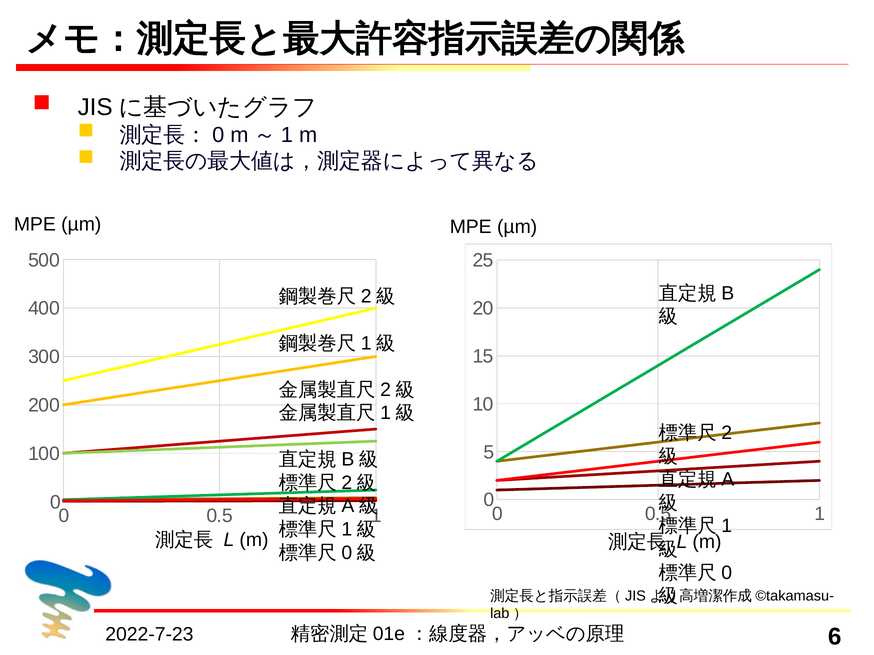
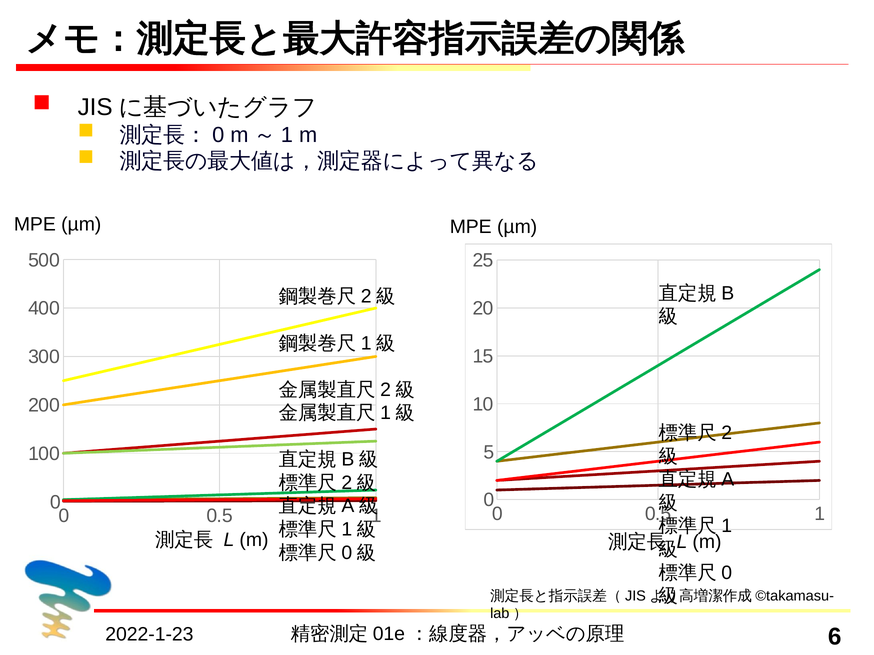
2022-7-23: 2022-7-23 -> 2022-1-23 (149, 635)
